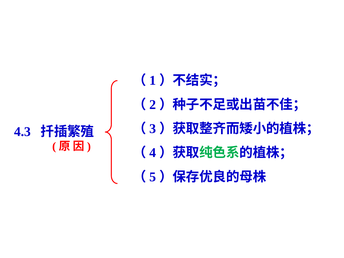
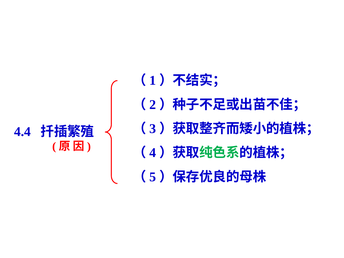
4.3: 4.3 -> 4.4 (22, 132)
